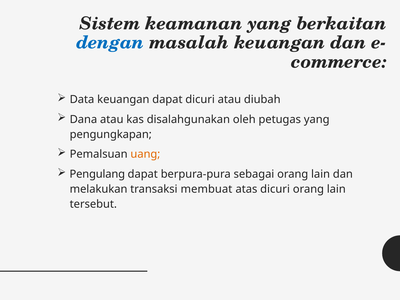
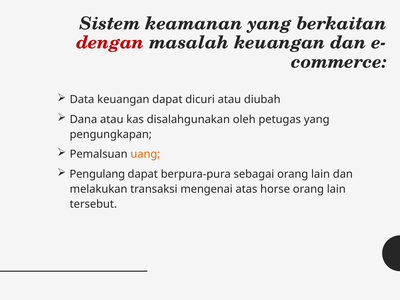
dengan colour: blue -> red (110, 43)
membuat: membuat -> mengenai (207, 189)
atas dicuri: dicuri -> horse (275, 189)
